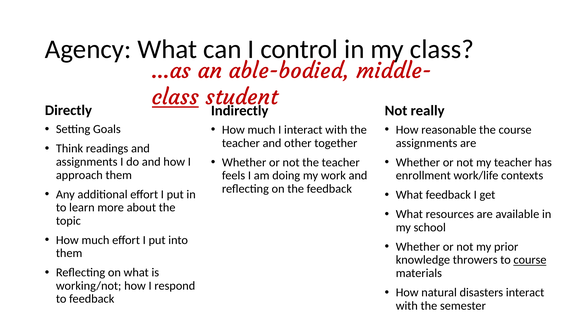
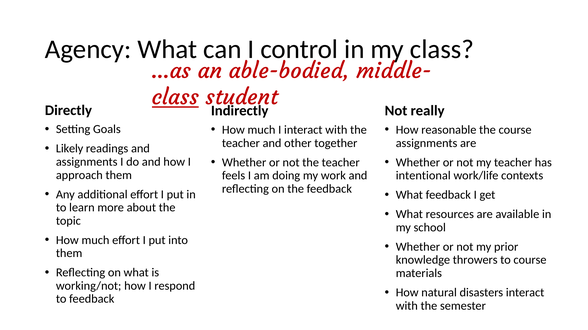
Think: Think -> Likely (70, 149)
enrollment: enrollment -> intentional (423, 176)
course underline: present -> none (530, 261)
